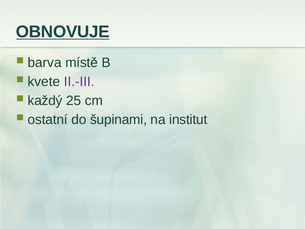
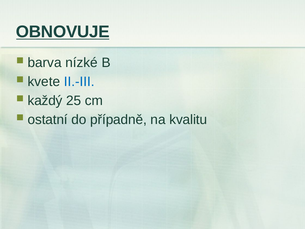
místě: místě -> nízké (82, 63)
II.-III colour: purple -> blue (79, 82)
šupinami: šupinami -> případně (119, 120)
institut: institut -> kvalitu (188, 120)
